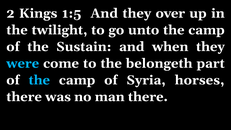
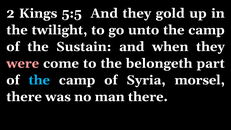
1:5: 1:5 -> 5:5 (72, 13)
over: over -> gold (170, 13)
were colour: light blue -> pink (23, 63)
horses: horses -> morsel (200, 80)
